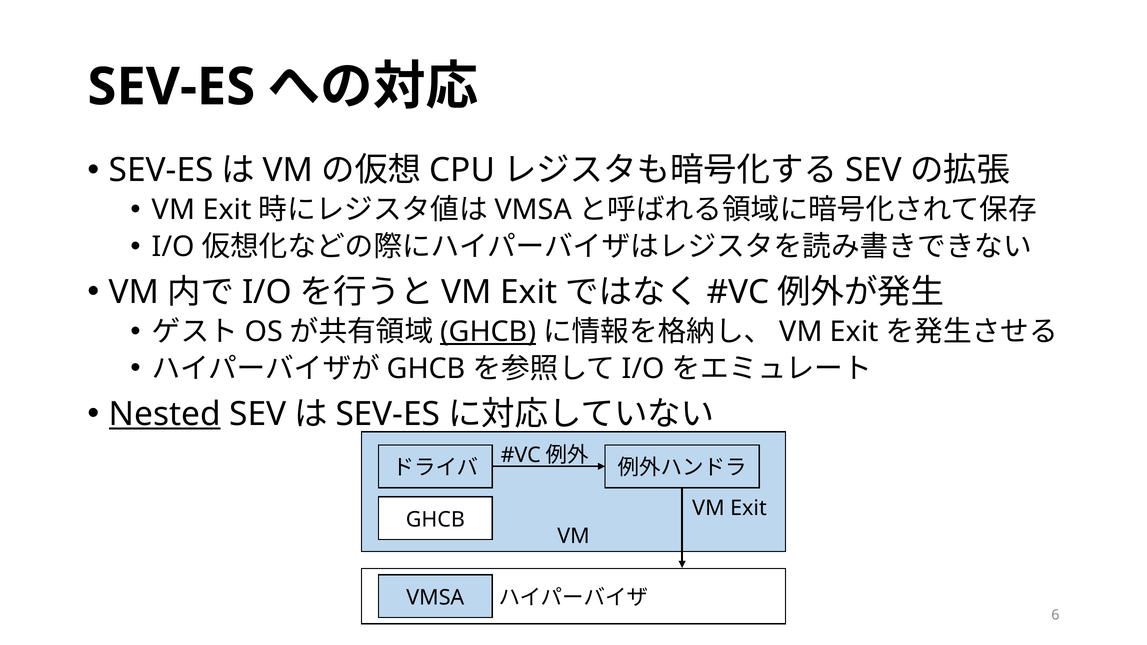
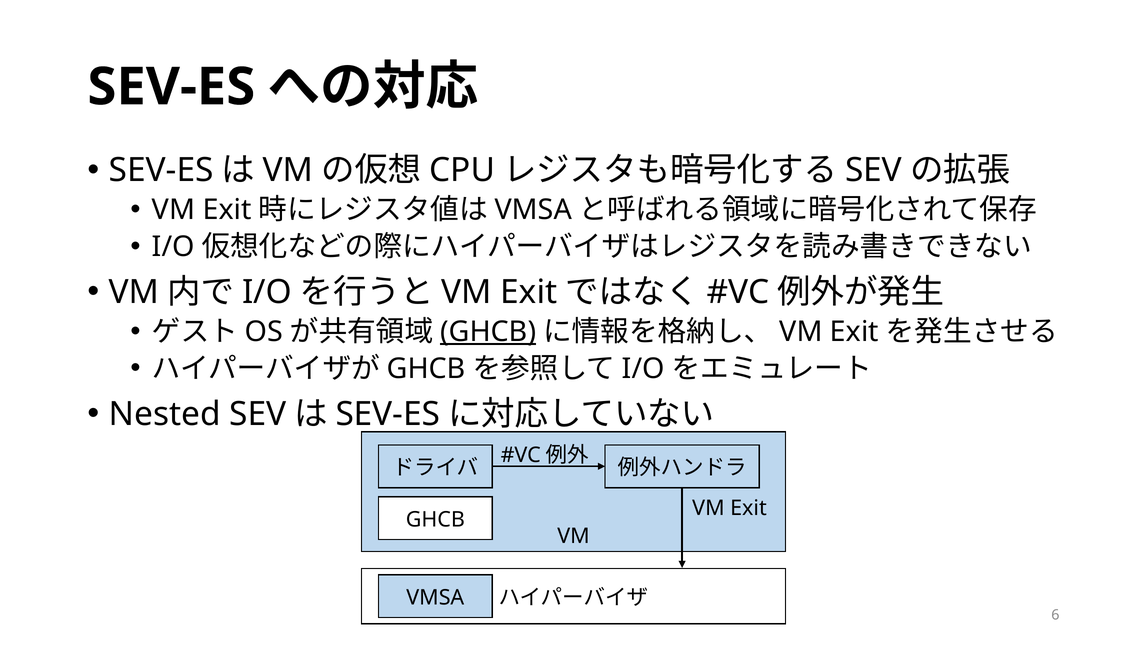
Nested underline: present -> none (165, 414)
